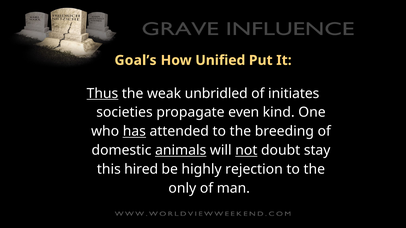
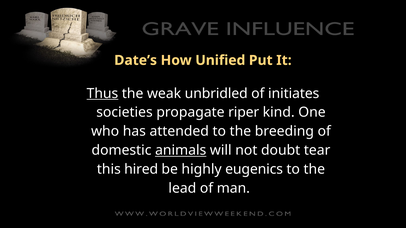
Goal’s: Goal’s -> Date’s (136, 60)
even: even -> riper (244, 113)
has underline: present -> none (134, 132)
not underline: present -> none (246, 151)
stay: stay -> tear (317, 151)
rejection: rejection -> eugenics (254, 170)
only: only -> lead (182, 189)
